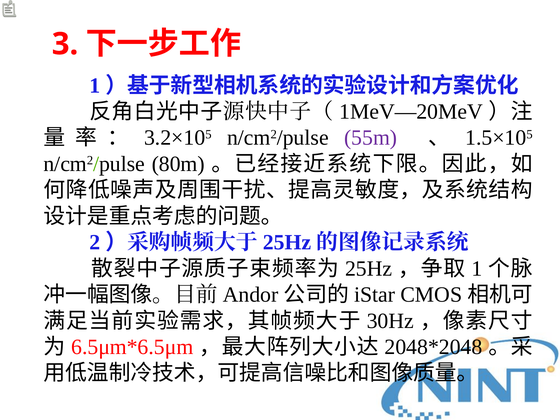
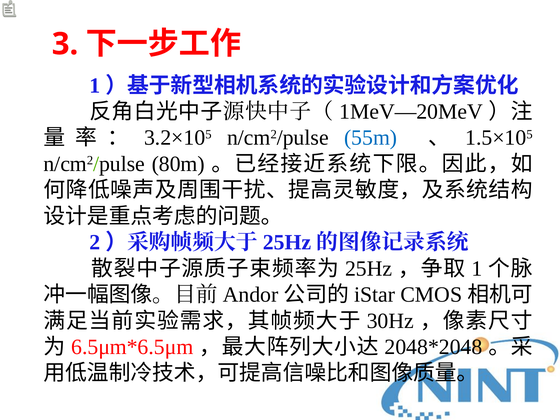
55m colour: purple -> blue (371, 138)
